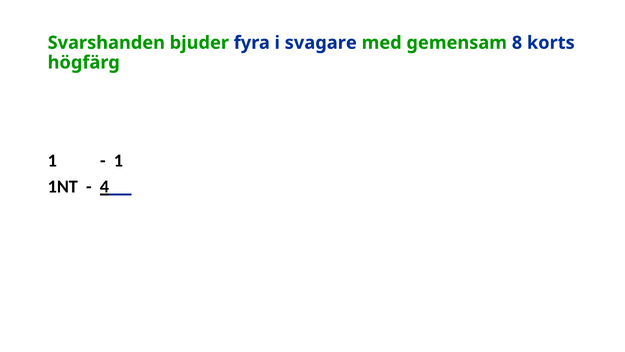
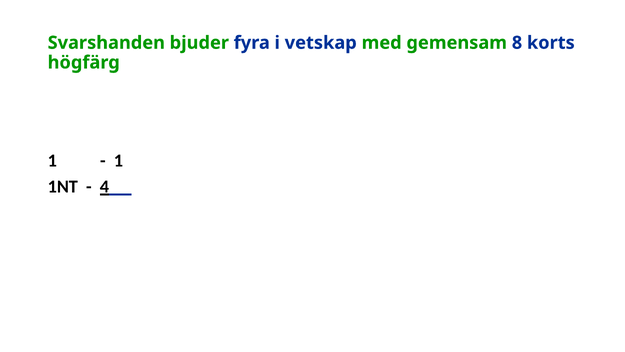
svagare: svagare -> vetskap (321, 43)
